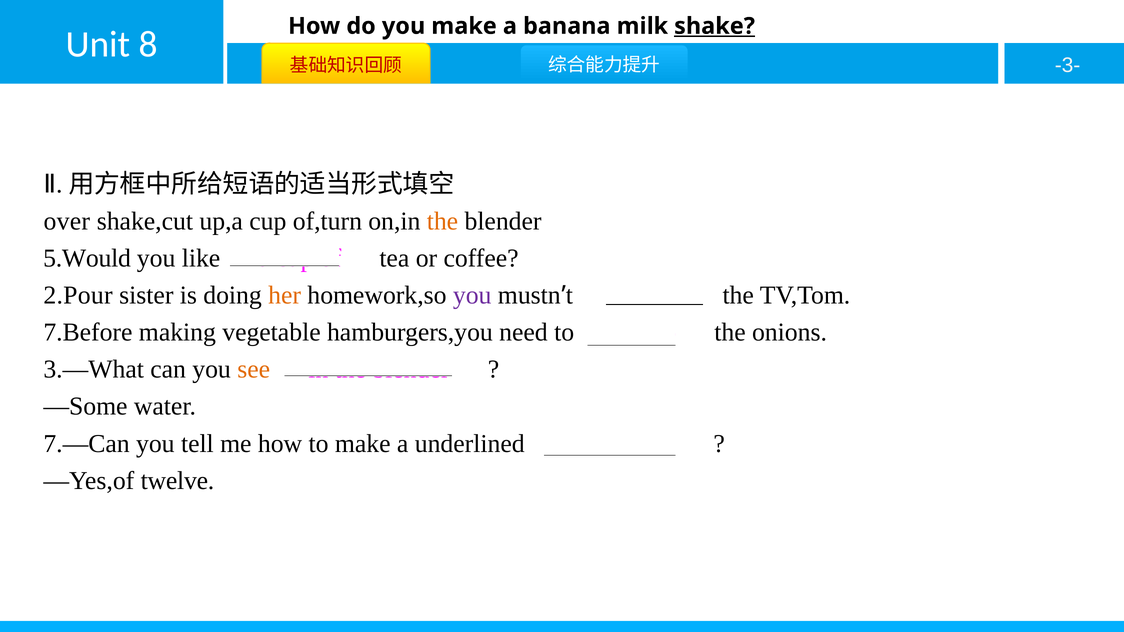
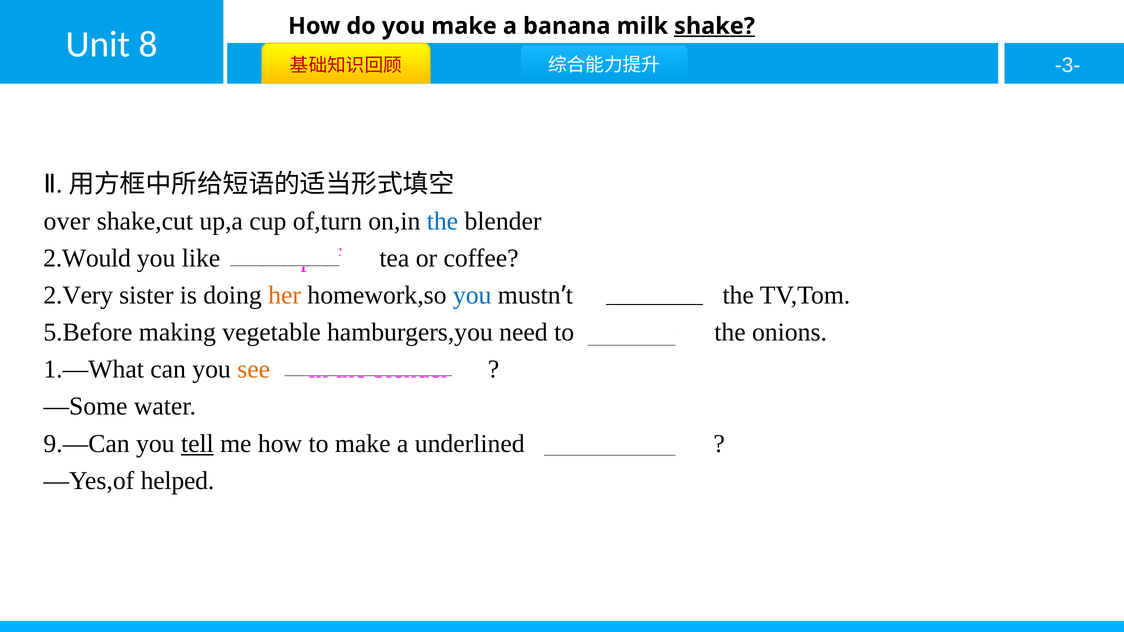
the colour: orange -> blue (442, 221)
5.Would: 5.Would -> 2.Would (87, 258)
2.Pour: 2.Pour -> 2.Very (78, 295)
you colour: purple -> blue (472, 295)
7.Before: 7.Before -> 5.Before (88, 332)
3.—What: 3.—What -> 1.—What (94, 370)
7.—Can: 7.—Can -> 9.—Can (87, 444)
tell underline: none -> present (197, 444)
twelve: twelve -> helped (177, 481)
